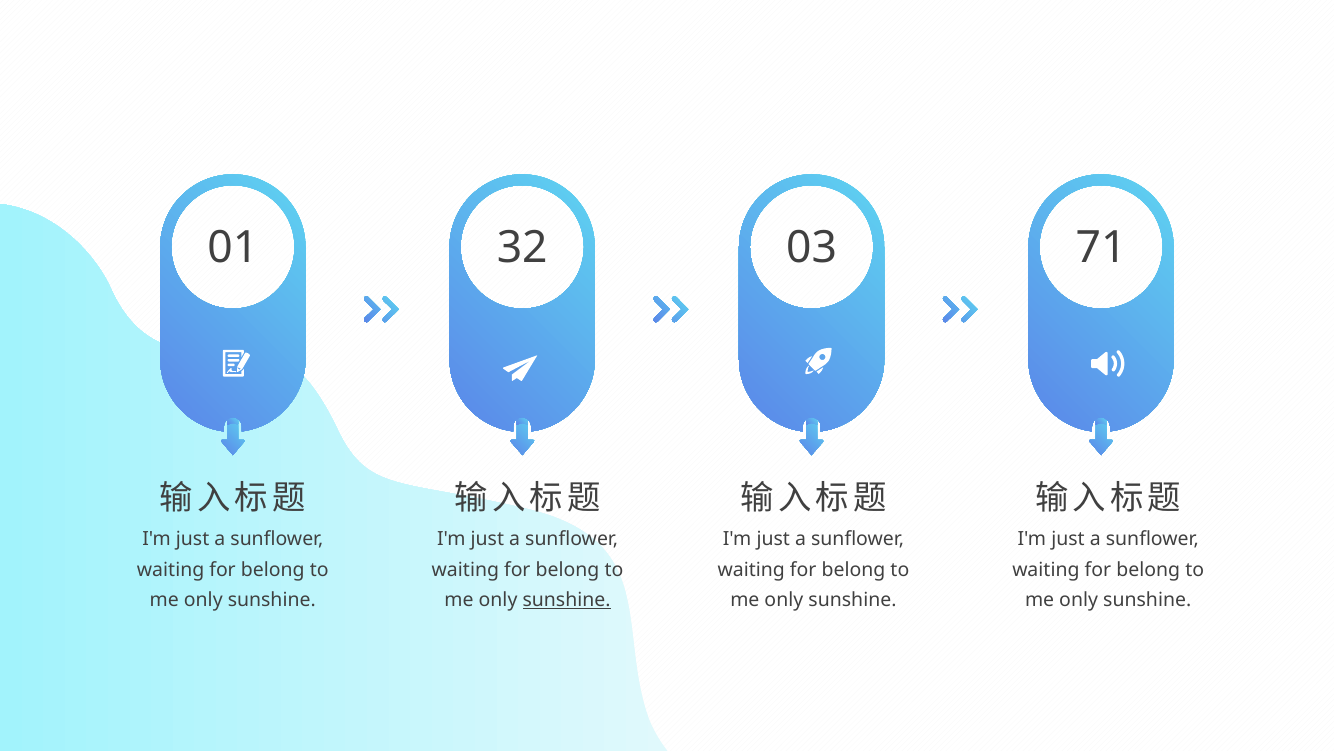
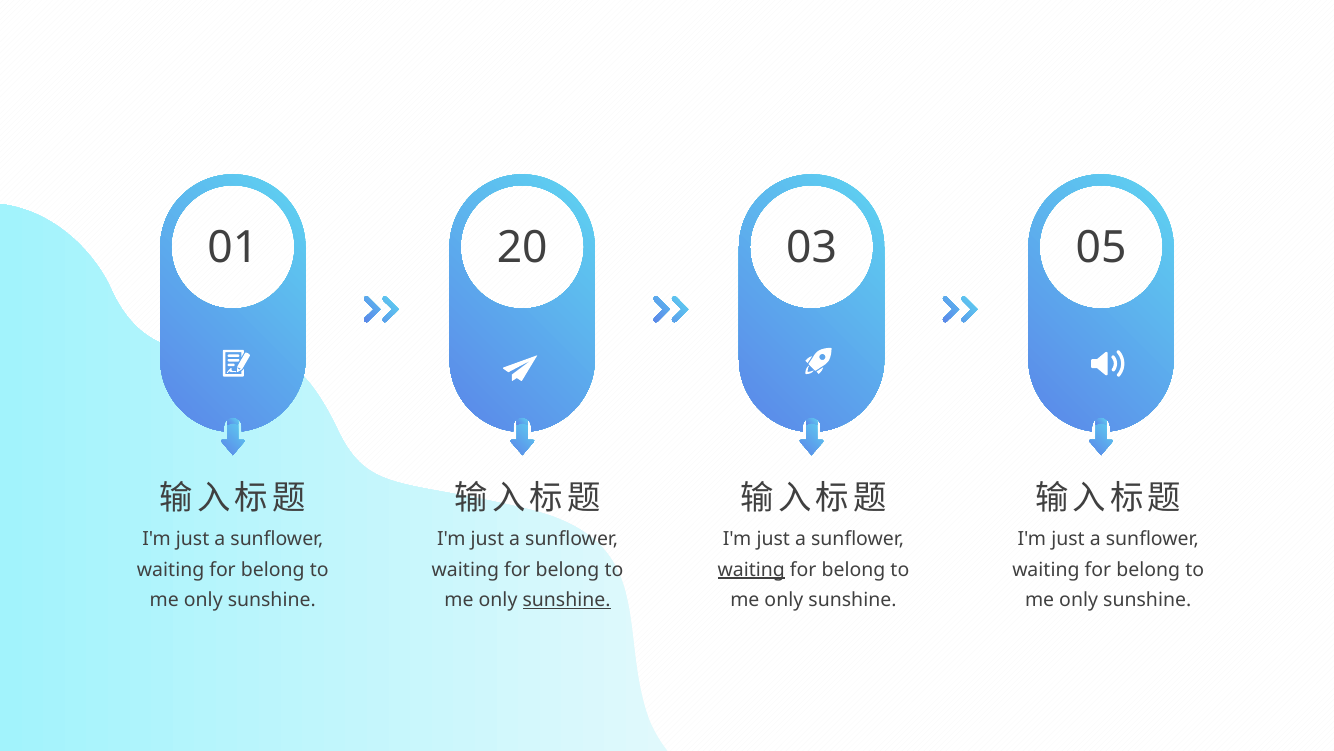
32: 32 -> 20 (522, 247)
71: 71 -> 05 (1101, 247)
waiting underline: none -> present (751, 569)
